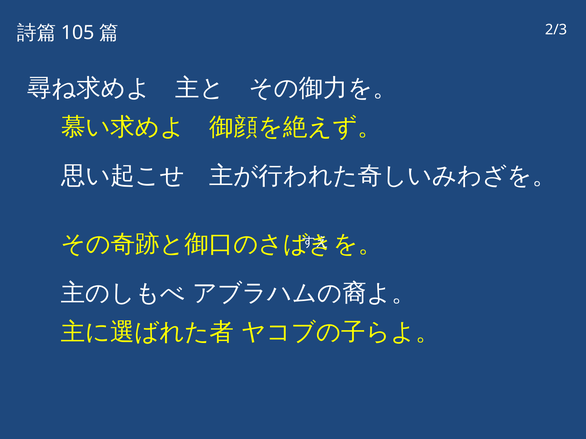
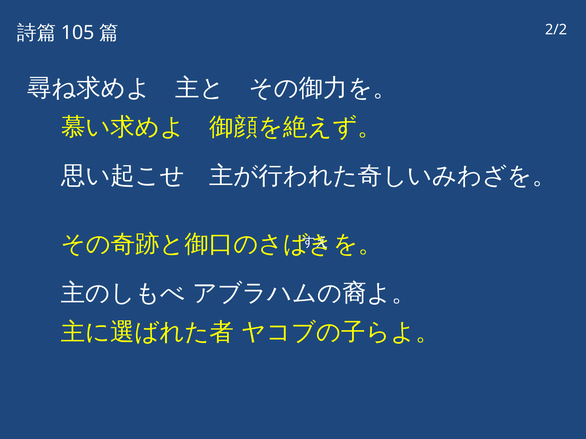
2/3: 2/3 -> 2/2 (556, 30)
